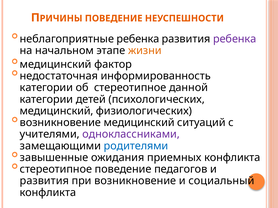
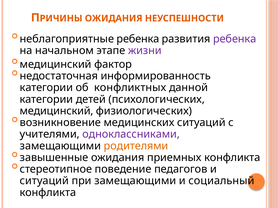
ПОВЕДЕНИЕ: ПОВЕДЕНИЕ -> ОЖИДАНИЯ (114, 18)
жизни colour: orange -> purple (145, 51)
об стереотипное: стереотипное -> конфликтных (130, 88)
возникновение медицинский: медицинский -> медицинских (139, 123)
родителями colour: blue -> orange (136, 146)
развития: развития -> ситуаций (44, 181)
при возникновение: возникновение -> замещающими (135, 181)
